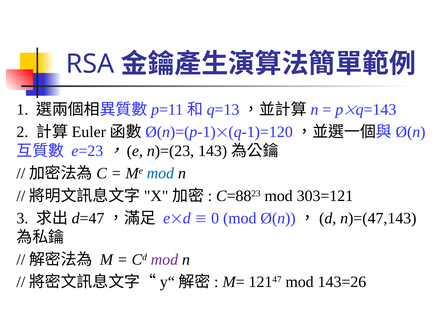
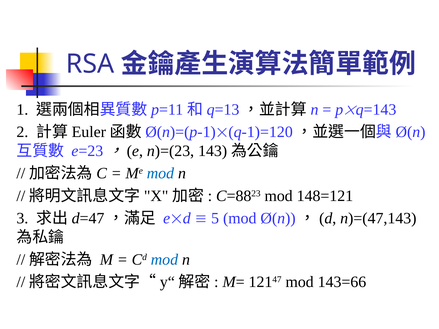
303=121: 303=121 -> 148=121 (325, 196)
0: 0 -> 5 (215, 218)
mod colour: purple -> blue (164, 260)
143=26: 143=26 -> 143=66 (342, 282)
